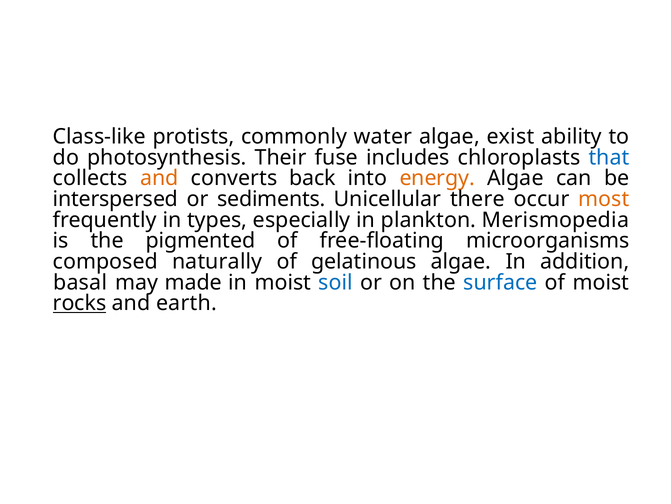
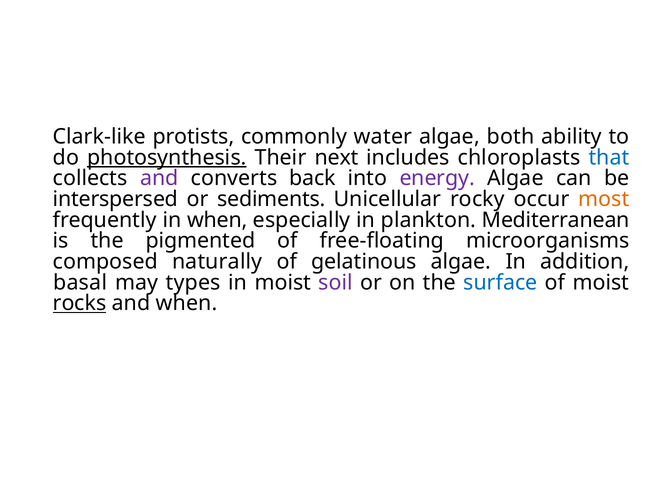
Class-like: Class-like -> Clark-like (99, 136)
exist: exist -> both (510, 136)
photosynthesis underline: none -> present (167, 157)
fuse: fuse -> next (336, 157)
and colour: orange -> purple (159, 178)
energy colour: orange -> purple (437, 178)
there: there -> rocky (477, 199)
in types: types -> when (217, 220)
Merismopedia: Merismopedia -> Mediterranean (556, 220)
made: made -> types (193, 282)
soil colour: blue -> purple (336, 282)
and earth: earth -> when (187, 303)
